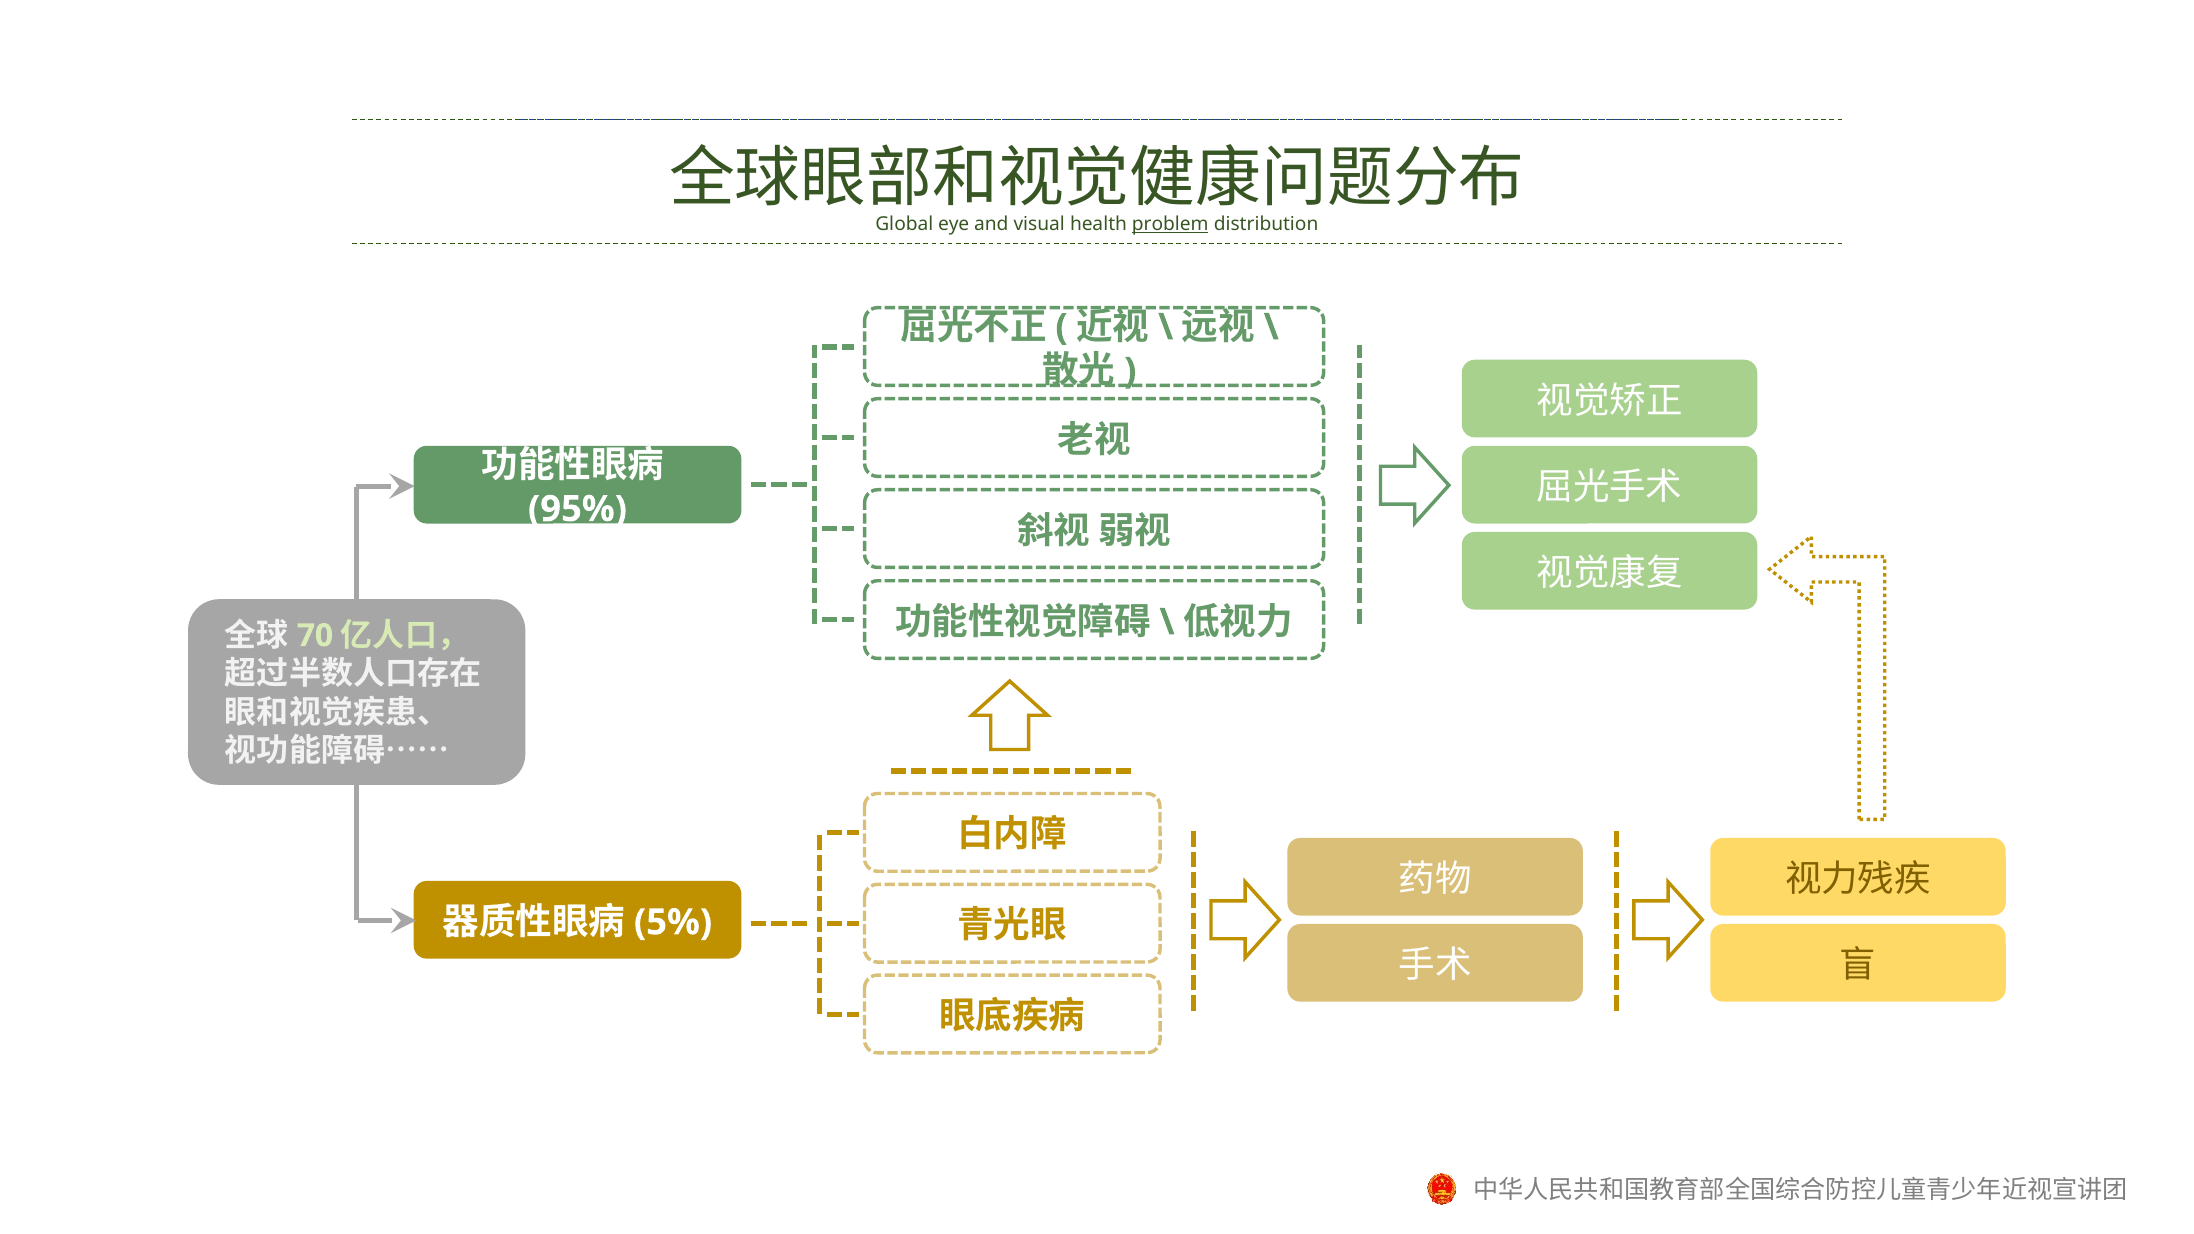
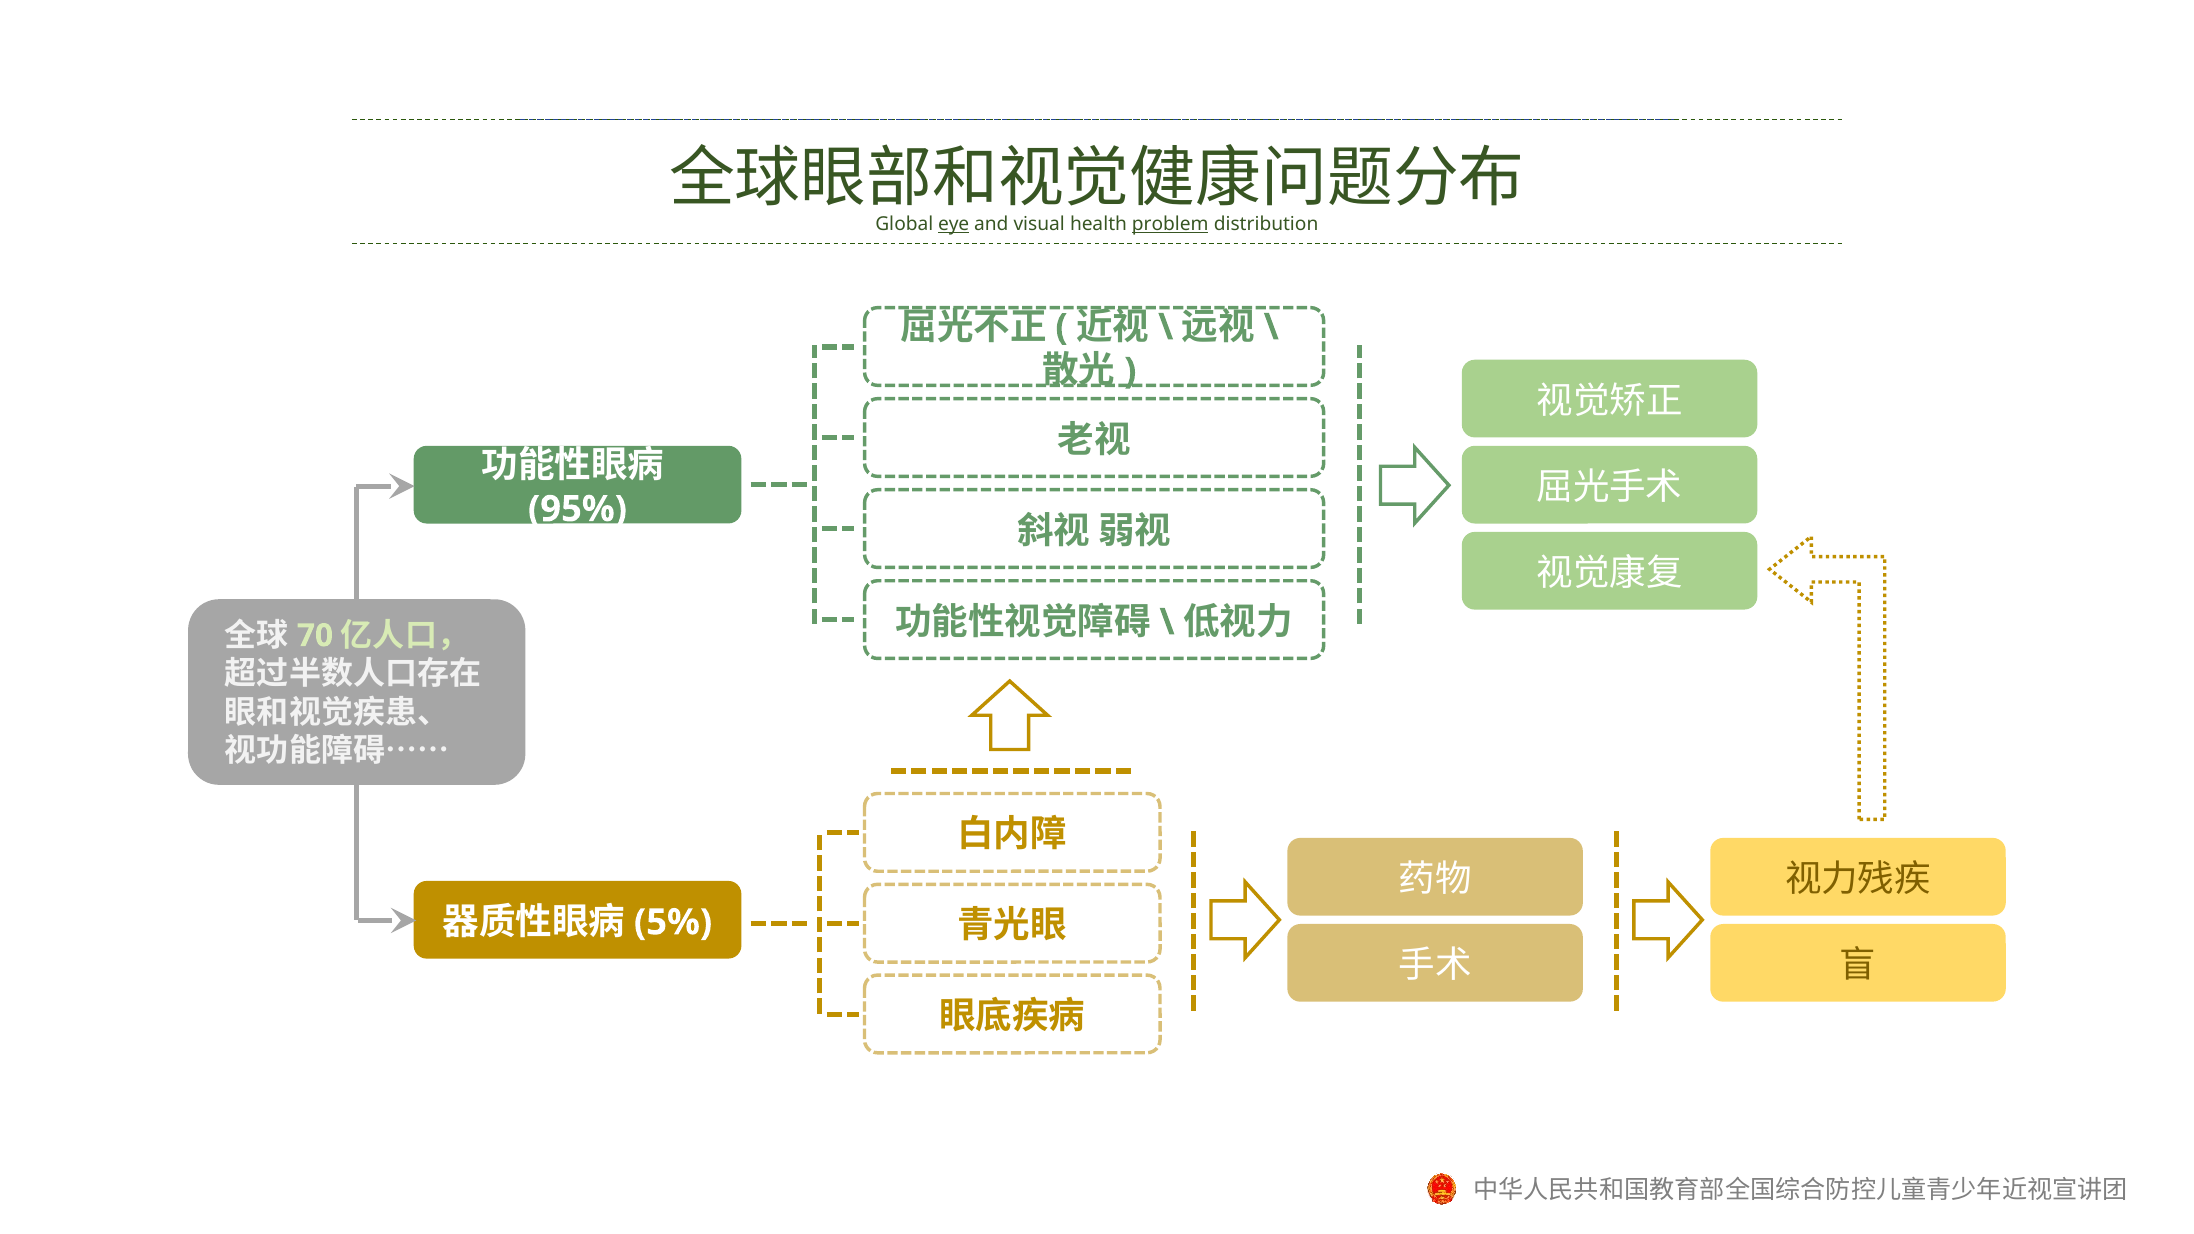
eye underline: none -> present (954, 225)
